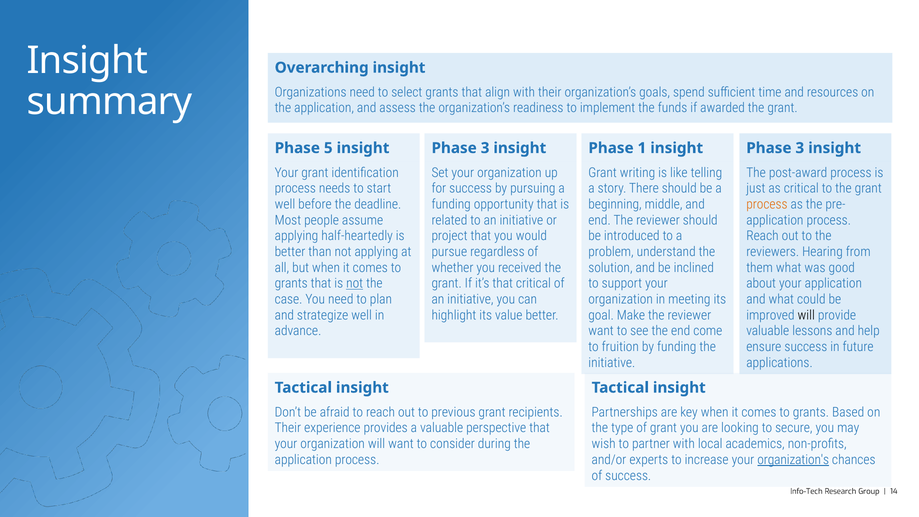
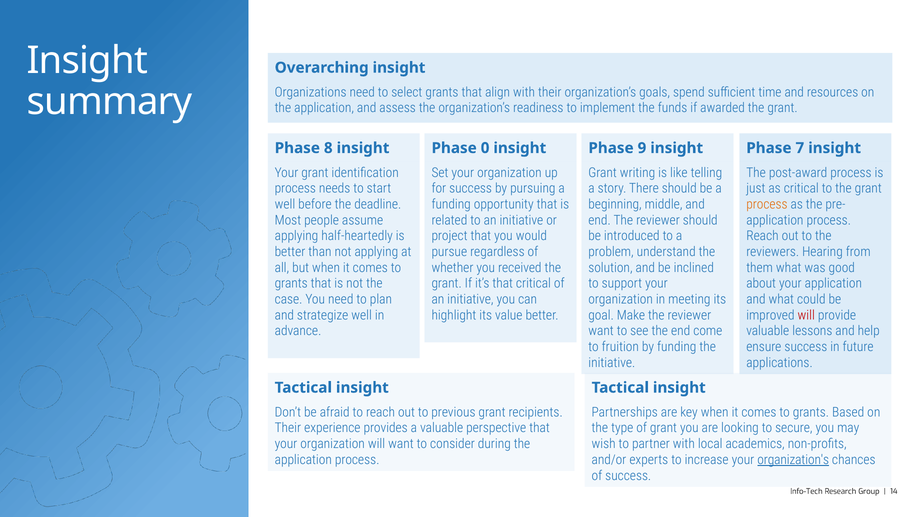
5: 5 -> 8 (328, 148)
3: 3 -> 0 (485, 148)
1: 1 -> 9 (642, 148)
3: 3 -> 7 (800, 148)
not underline: present -> none (355, 283)
will colour: black -> red (806, 315)
